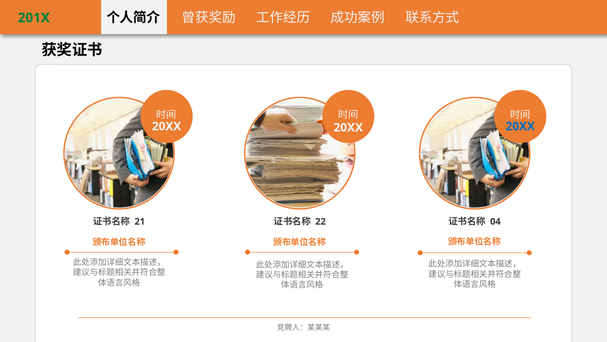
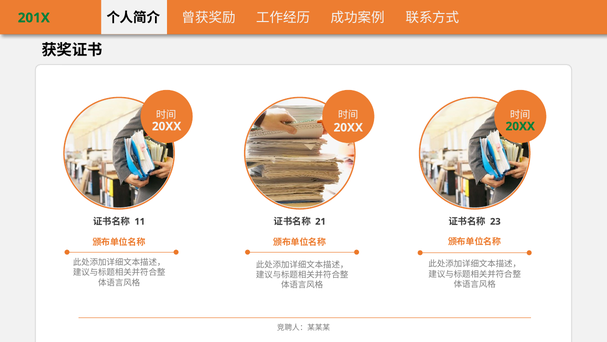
20XX colour: blue -> green (520, 126)
21: 21 -> 11 (140, 221)
22: 22 -> 21 (321, 221)
04: 04 -> 23 (495, 221)
